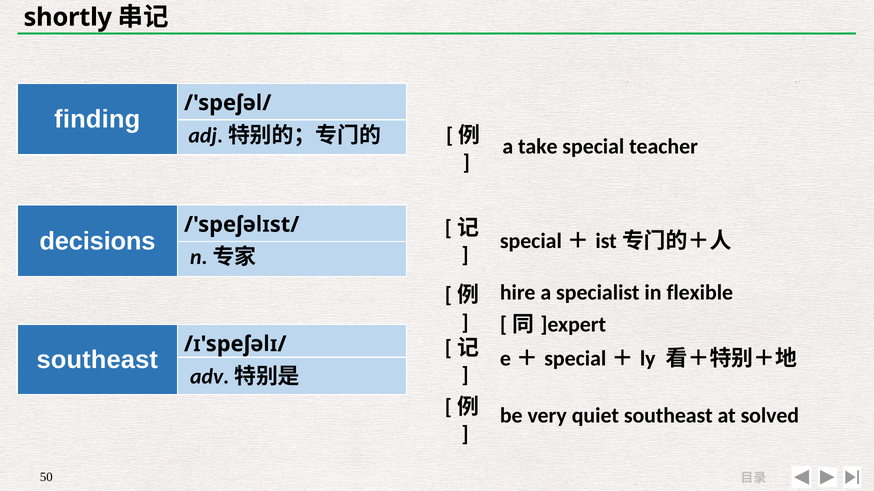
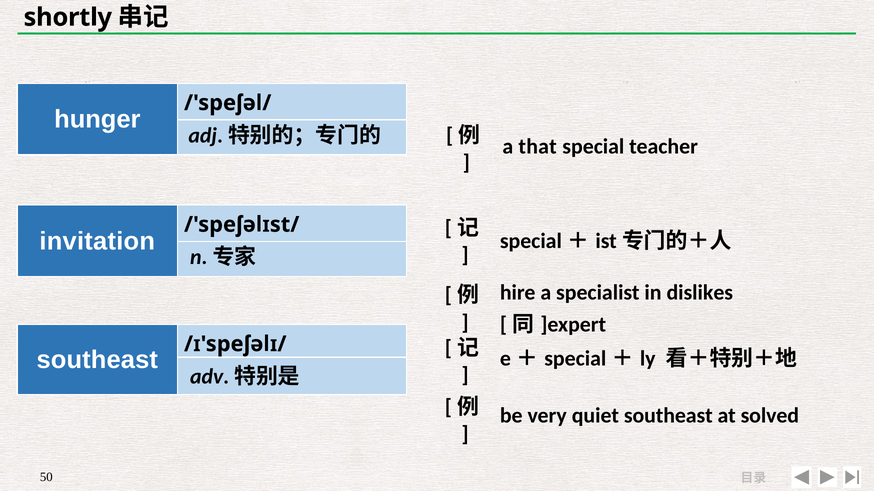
finding: finding -> hunger (97, 120)
take: take -> that (538, 147)
decisions: decisions -> invitation (97, 241)
flexible: flexible -> dislikes (700, 293)
